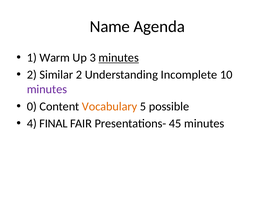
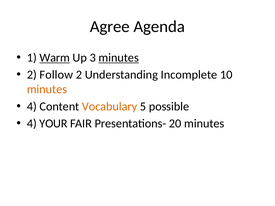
Name: Name -> Agree (110, 27)
Warm underline: none -> present (55, 58)
Similar: Similar -> Follow (56, 75)
minutes colour: purple -> orange (47, 89)
0: 0 -> 4 (32, 107)
FINAL: FINAL -> YOUR (53, 124)
45: 45 -> 20 (175, 124)
